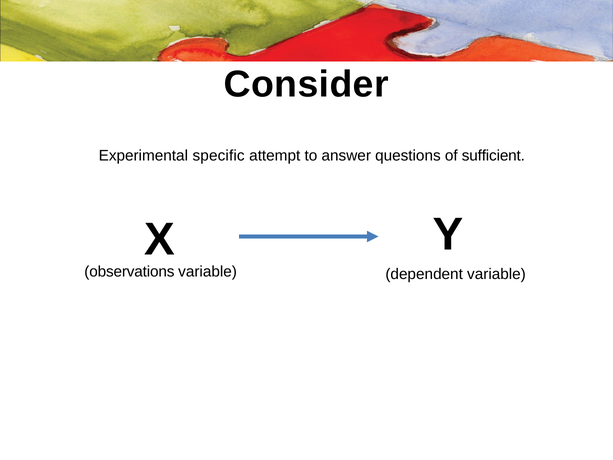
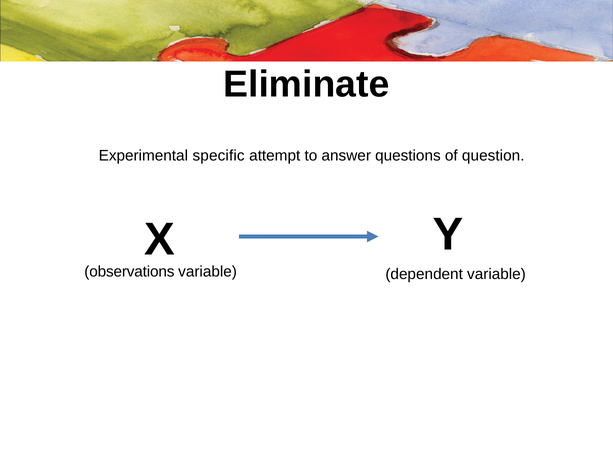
Consider: Consider -> Eliminate (306, 84)
sufficient: sufficient -> question (493, 156)
